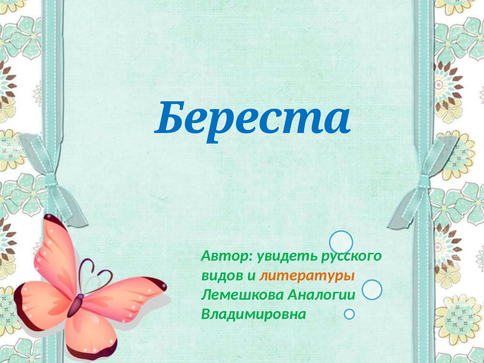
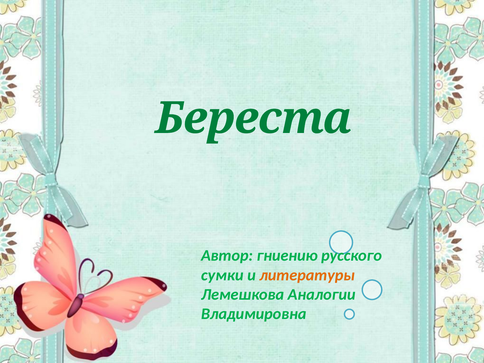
Береста colour: blue -> green (253, 118)
увидеть: увидеть -> гниению (287, 256)
видов: видов -> сумки (222, 275)
